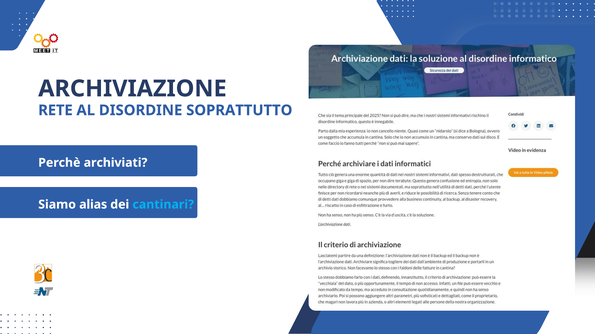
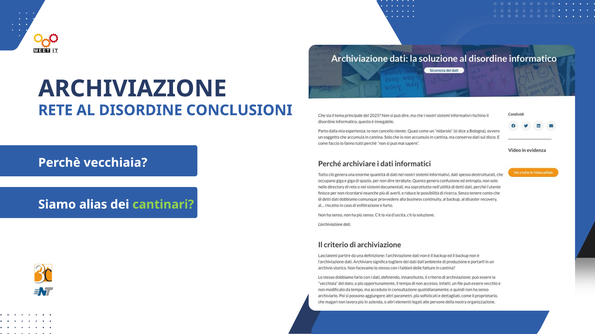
SOPRATTUTTO: SOPRATTUTTO -> CONCLUSIONI (239, 111)
archiviati: archiviati -> vecchiaia (115, 163)
cantinari colour: light blue -> light green (163, 205)
